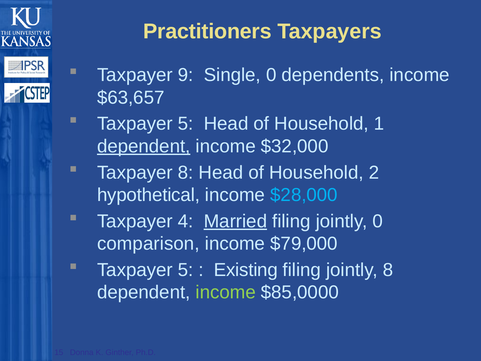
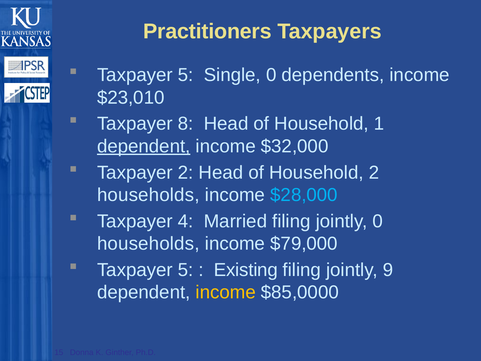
9: 9 -> 5 (186, 75)
$63,657: $63,657 -> $23,010 (131, 98)
5: 5 -> 8 (186, 124)
Taxpayer 8: 8 -> 2 (186, 172)
hypothetical: hypothetical -> households (148, 195)
Married underline: present -> none (235, 221)
comparison: comparison -> households (148, 244)
jointly 8: 8 -> 9 (388, 270)
income colour: light green -> yellow (226, 292)
